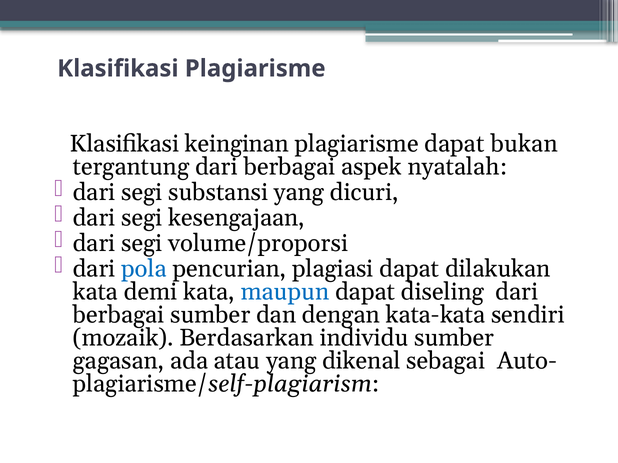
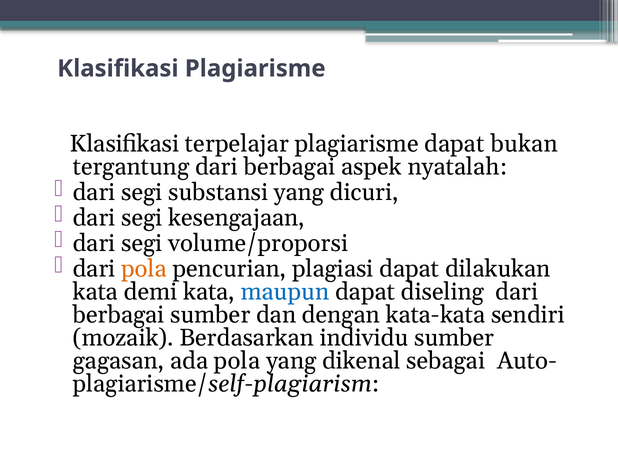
keinginan: keinginan -> terpelajar (237, 144)
pola colour: blue -> orange (144, 269)
ada atau: atau -> pola (237, 361)
